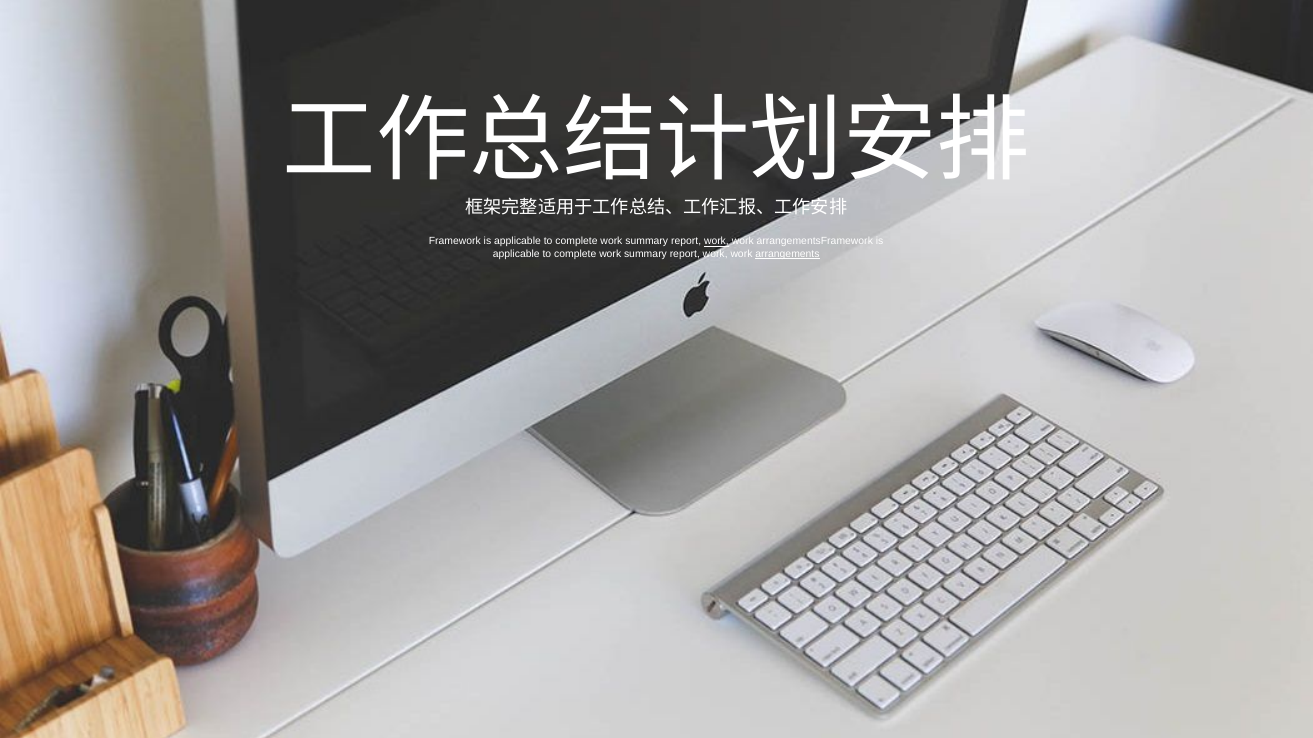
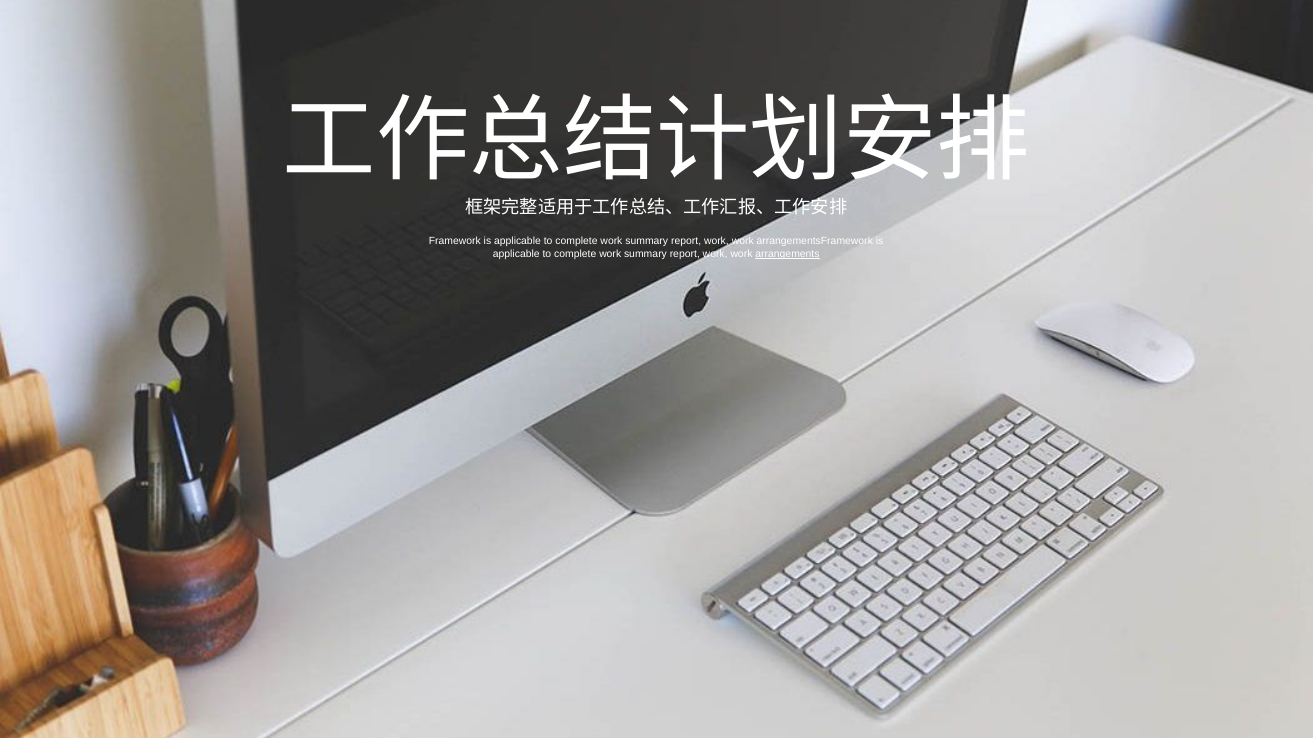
work underline: present -> none (716, 242)
